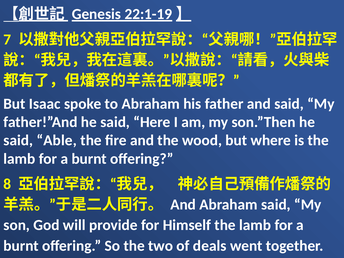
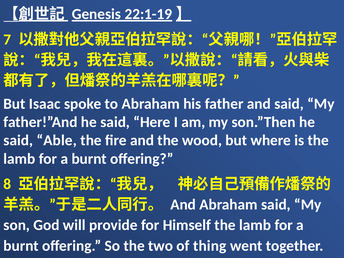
deals: deals -> thing (210, 246)
